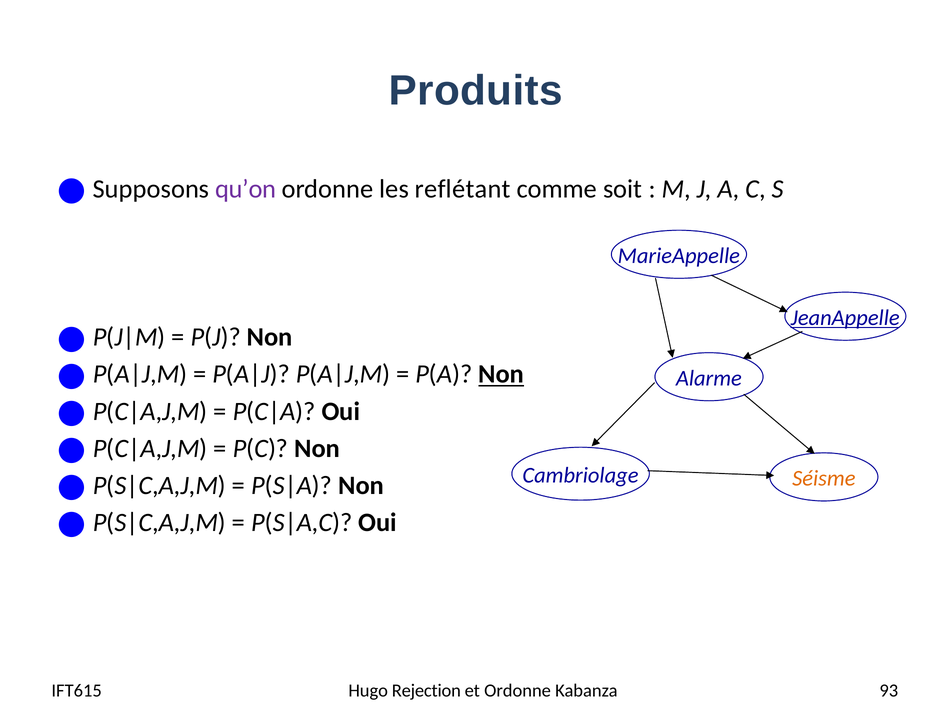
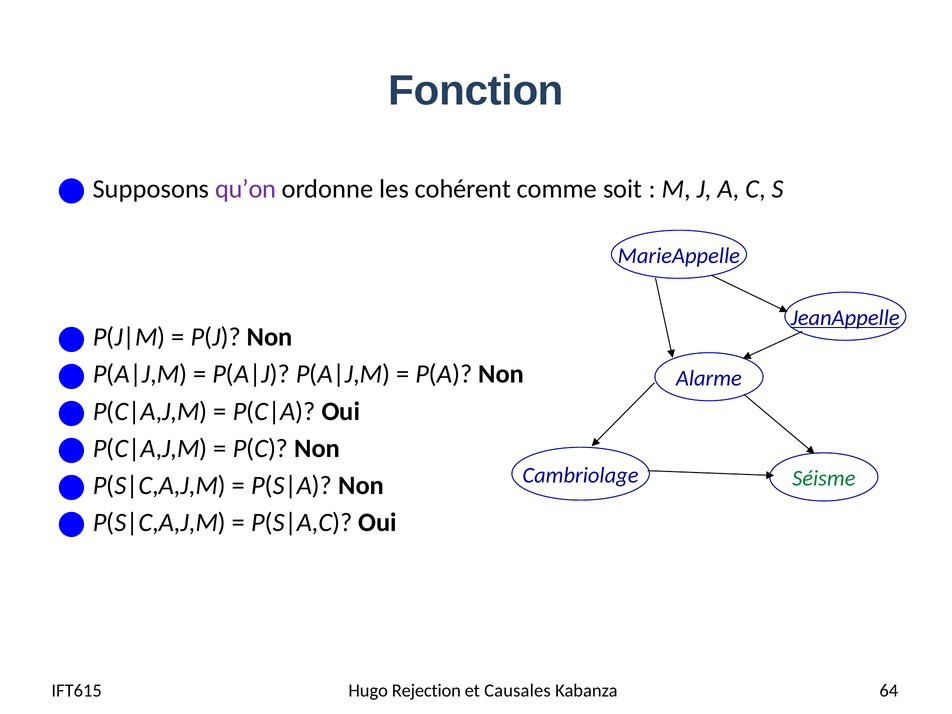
Produits: Produits -> Fonction (476, 91)
reflétant: reflétant -> cohérent (463, 189)
Non underline: present -> none (501, 374)
Séisme colour: orange -> green (824, 478)
et Ordonne: Ordonne -> Causales (517, 691)
93: 93 -> 64 (889, 690)
